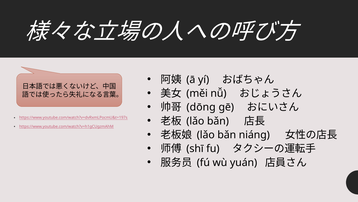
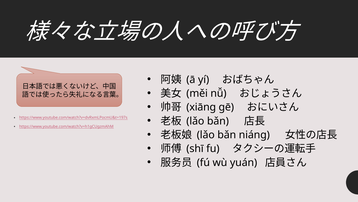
dōng: dōng -> xiāng (201, 107)
